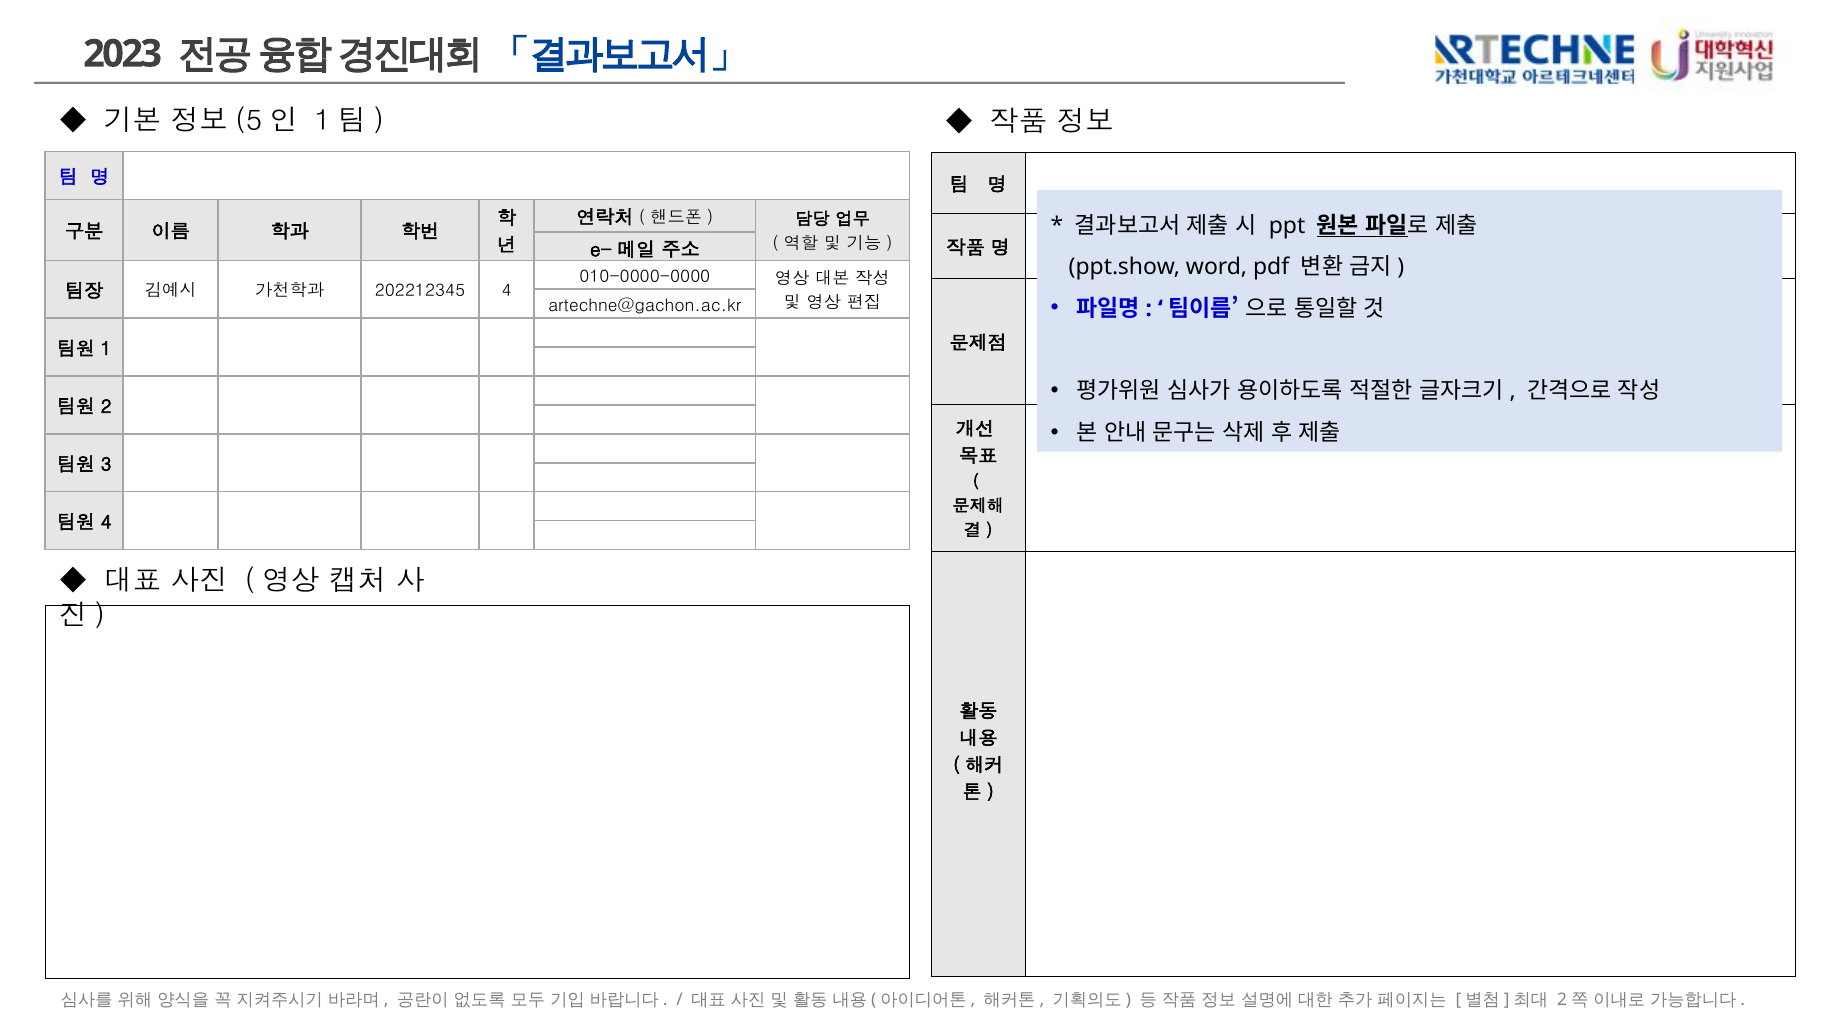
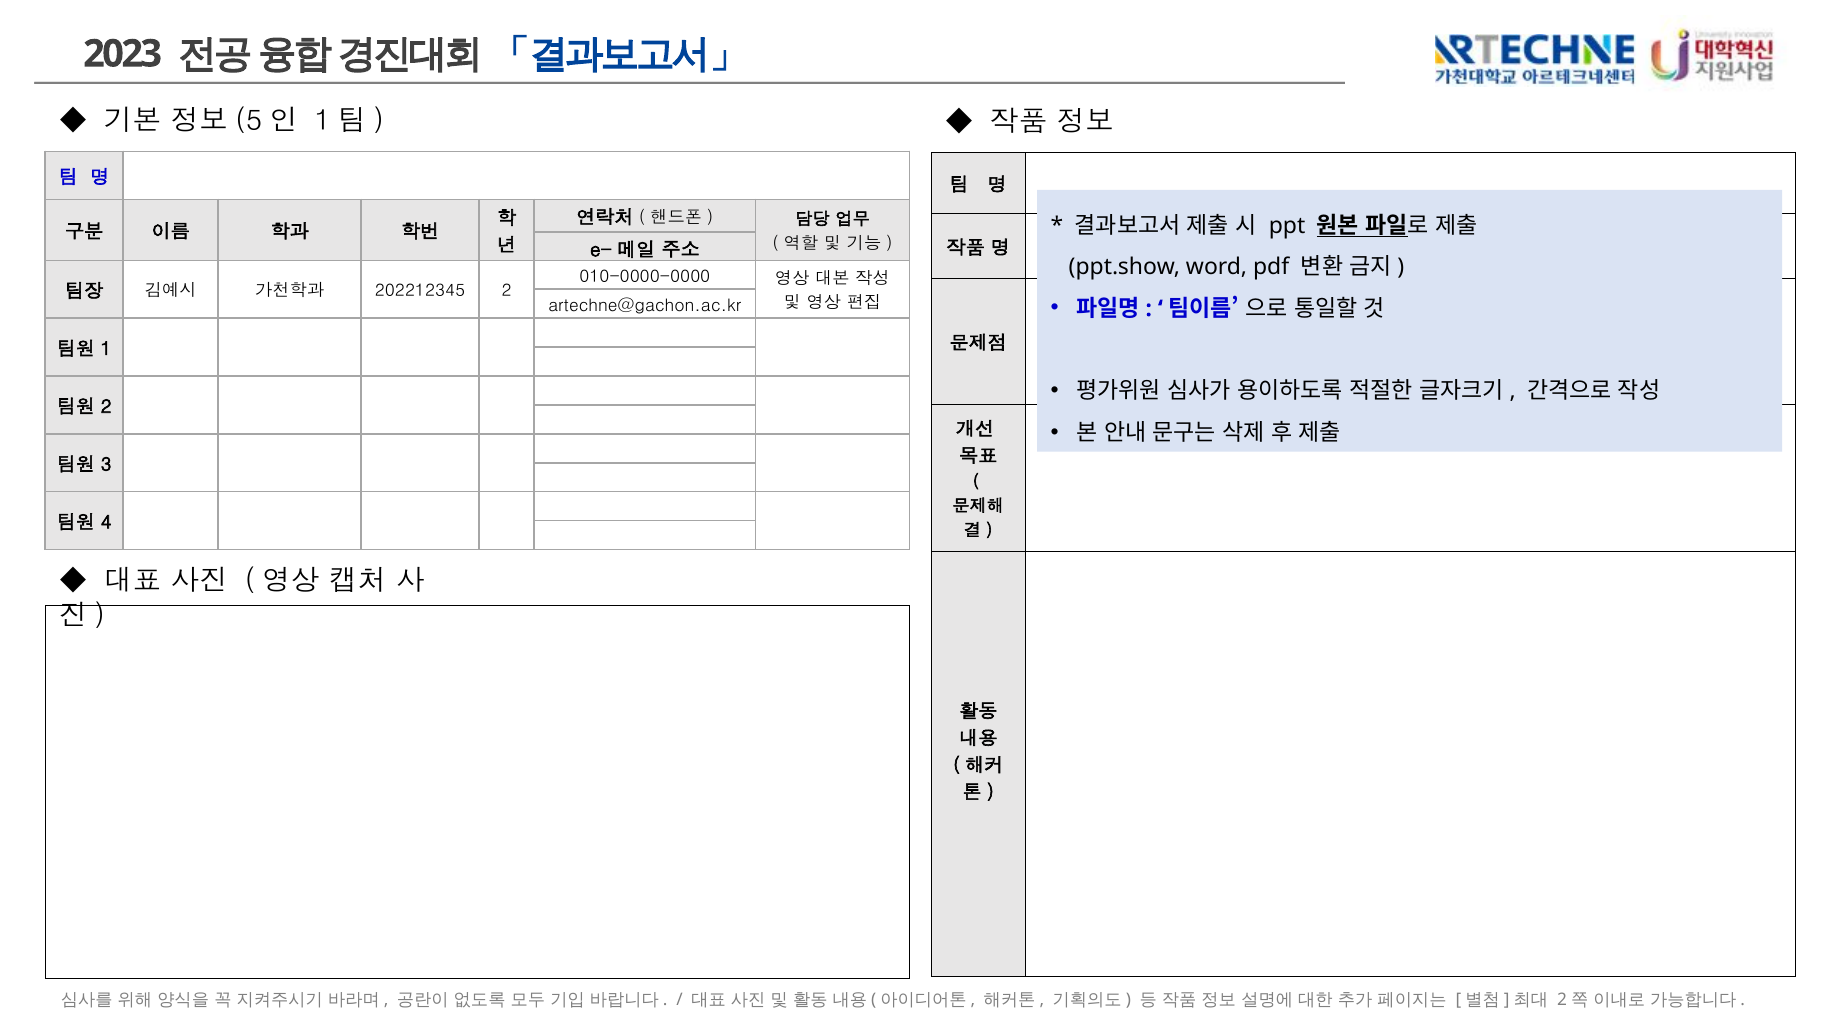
202212345 4: 4 -> 2 (507, 291)
